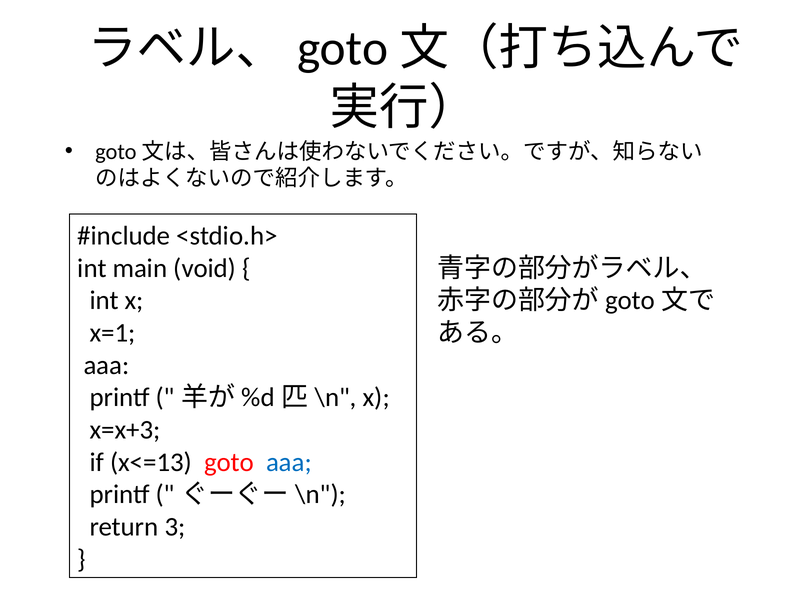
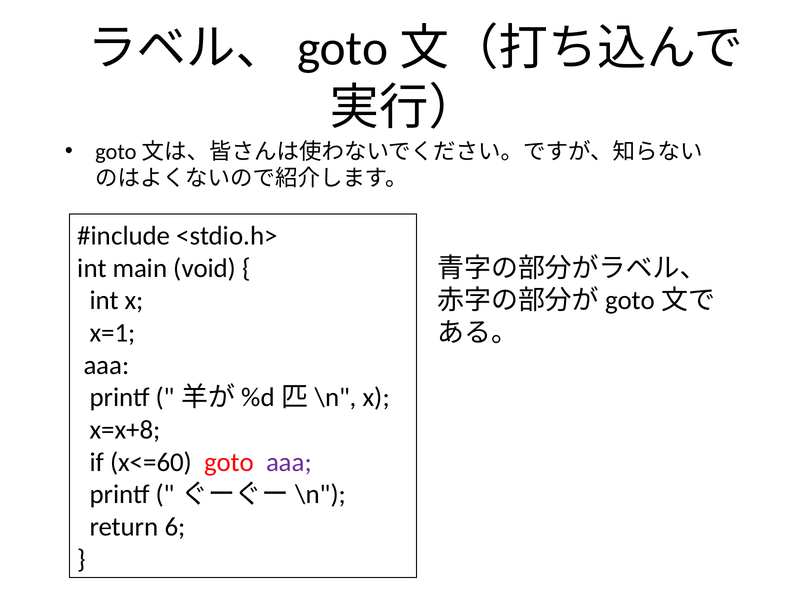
x=x+3: x=x+3 -> x=x+8 (125, 430)
x<=13: x<=13 -> x<=60 (151, 462)
aaa colour: blue -> purple (289, 462)
3: 3 -> 6 (175, 527)
